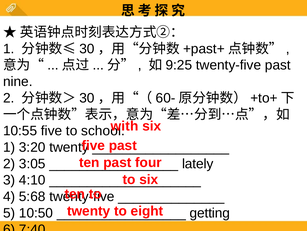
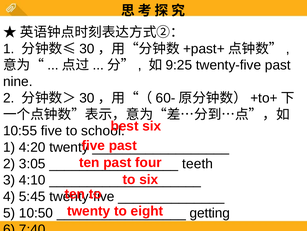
with: with -> best (125, 126)
3:20: 3:20 -> 4:20 (32, 147)
lately: lately -> teeth (198, 163)
5:68: 5:68 -> 5:45 (32, 196)
